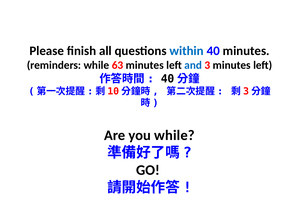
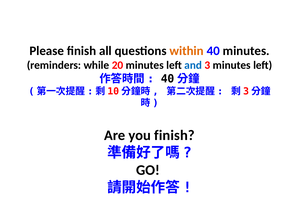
within colour: blue -> orange (187, 51)
63: 63 -> 20 (118, 65)
you while: while -> finish (174, 135)
